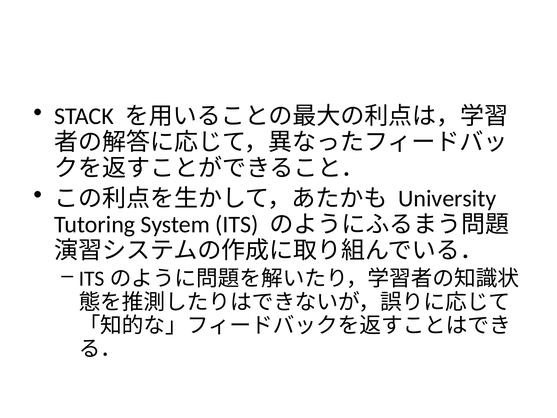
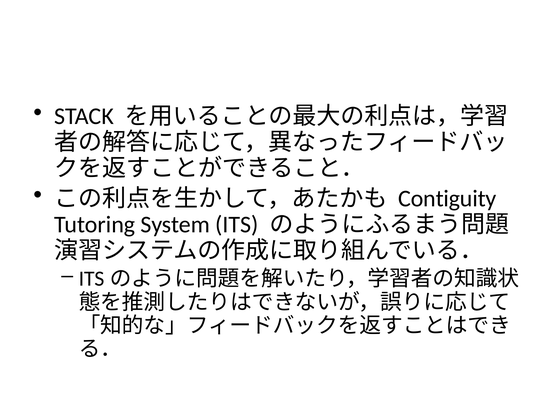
University: University -> Contiguity (447, 199)
